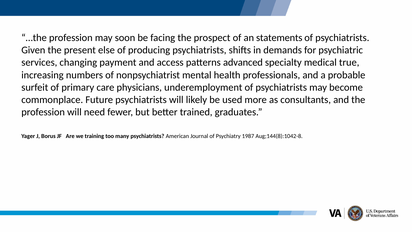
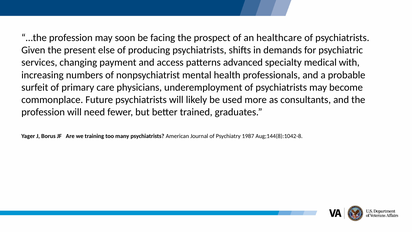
statements: statements -> healthcare (279, 38)
true: true -> with (349, 63)
